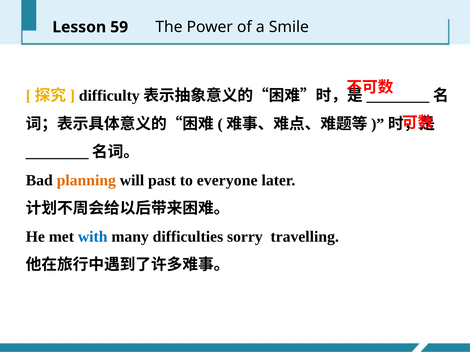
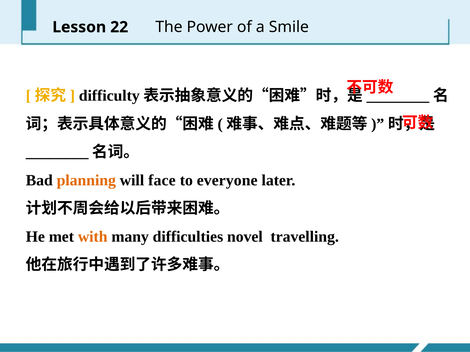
59: 59 -> 22 (119, 27)
past: past -> face (162, 181)
with colour: blue -> orange (93, 237)
sorry: sorry -> novel (245, 237)
